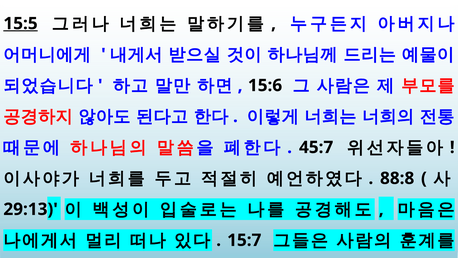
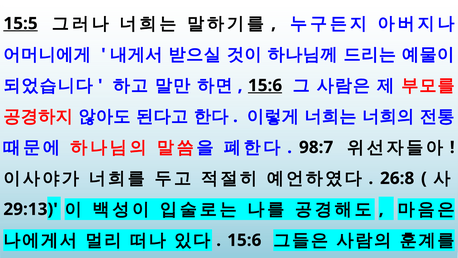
15:6 underline: none -> present (265, 85)
45:7: 45:7 -> 98:7 (316, 147)
88:8: 88:8 -> 26:8 (397, 178)
15:7: 15:7 -> 15:6 (244, 240)
